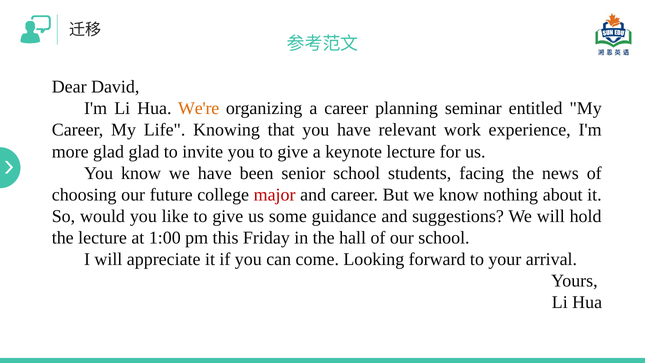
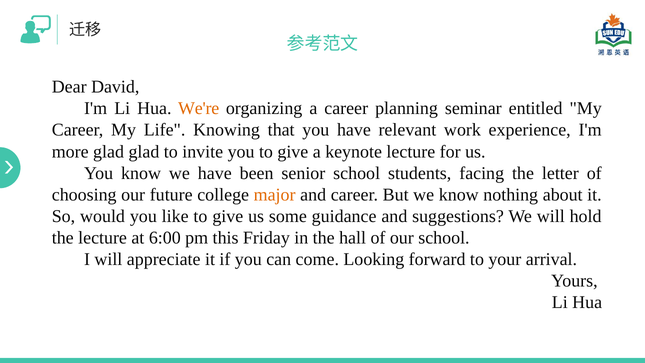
news: news -> letter (560, 173)
major colour: red -> orange (275, 195)
1:00: 1:00 -> 6:00 (165, 238)
